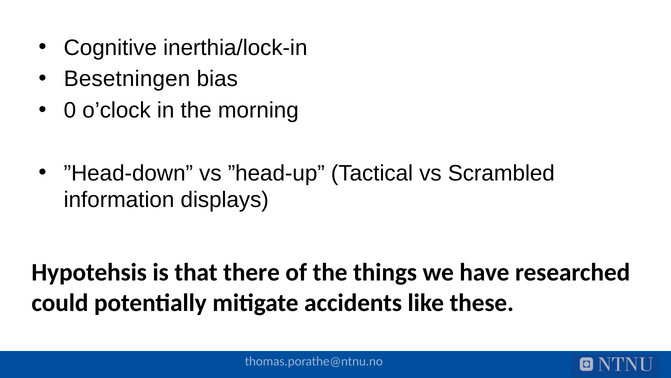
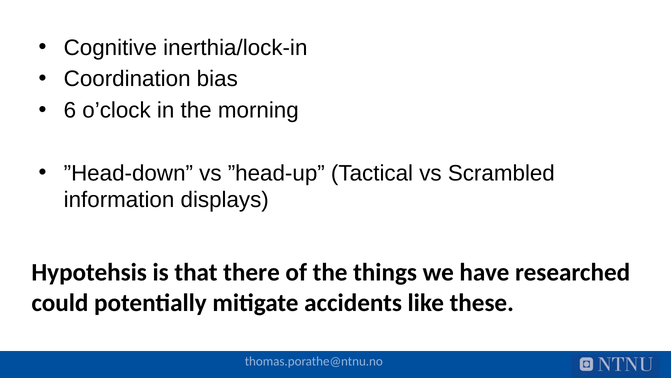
Besetningen: Besetningen -> Coordination (127, 79)
0: 0 -> 6 (70, 110)
